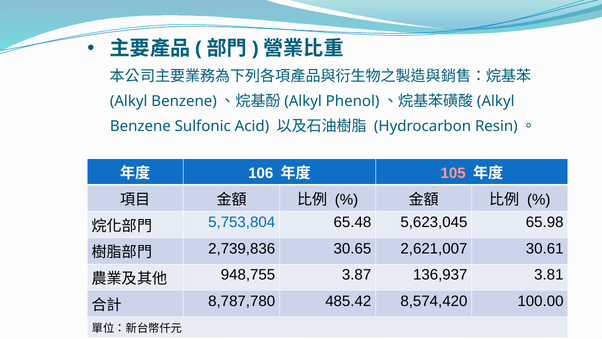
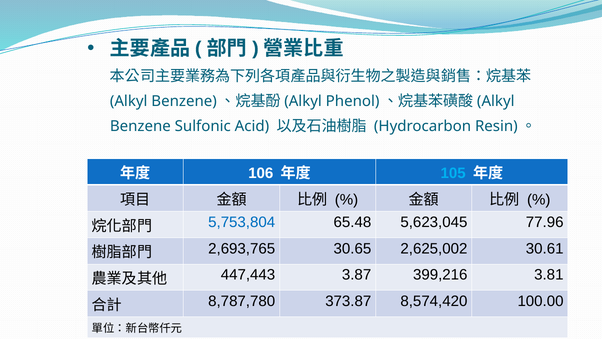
105 colour: pink -> light blue (453, 173)
65.98: 65.98 -> 77.96 (545, 222)
2,739,836: 2,739,836 -> 2,693,765 (242, 248)
2,621,007: 2,621,007 -> 2,625,002 (434, 248)
948,755: 948,755 -> 447,443 (248, 275)
136,937: 136,937 -> 399,216 (440, 275)
485.42: 485.42 -> 373.87 (348, 301)
